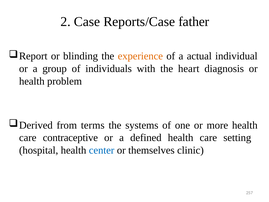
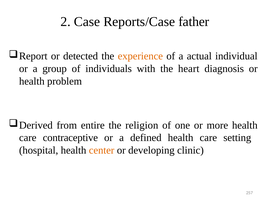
blinding: blinding -> detected (81, 56)
terms: terms -> entire (93, 125)
systems: systems -> religion (142, 125)
center colour: blue -> orange (102, 150)
themselves: themselves -> developing (151, 150)
